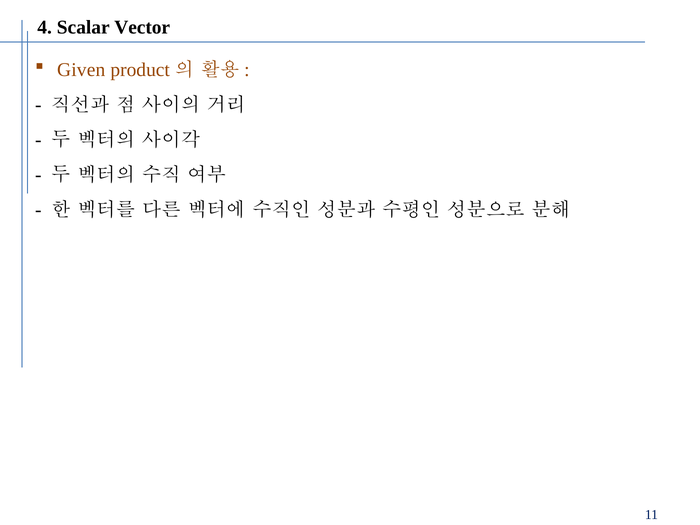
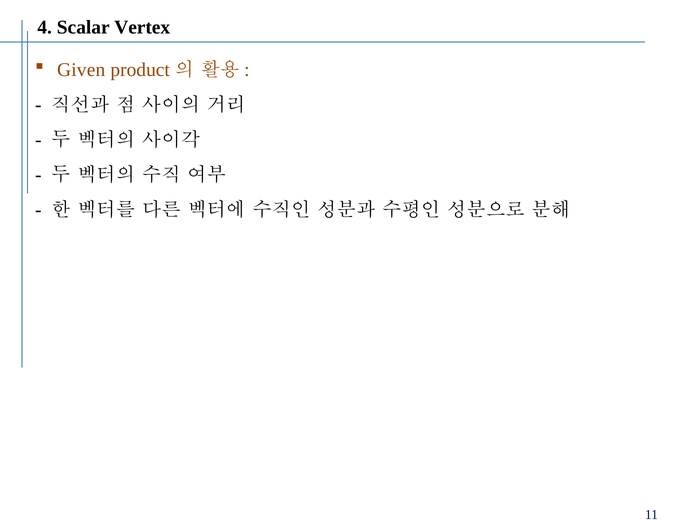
Vector: Vector -> Vertex (142, 27)
